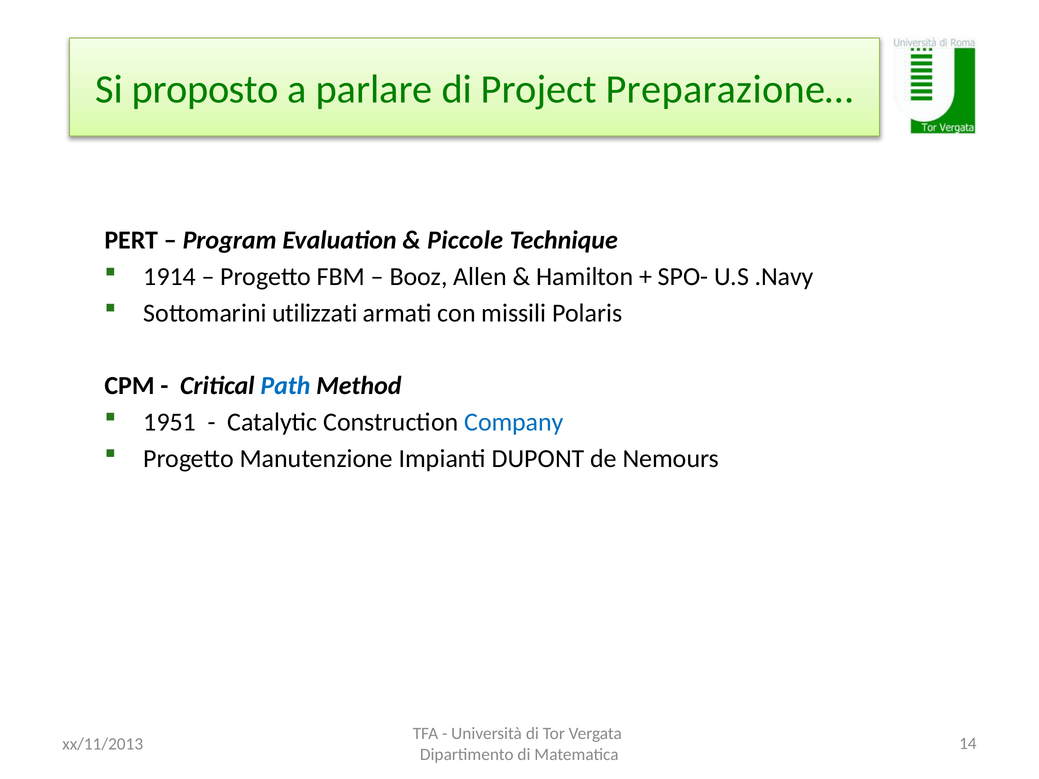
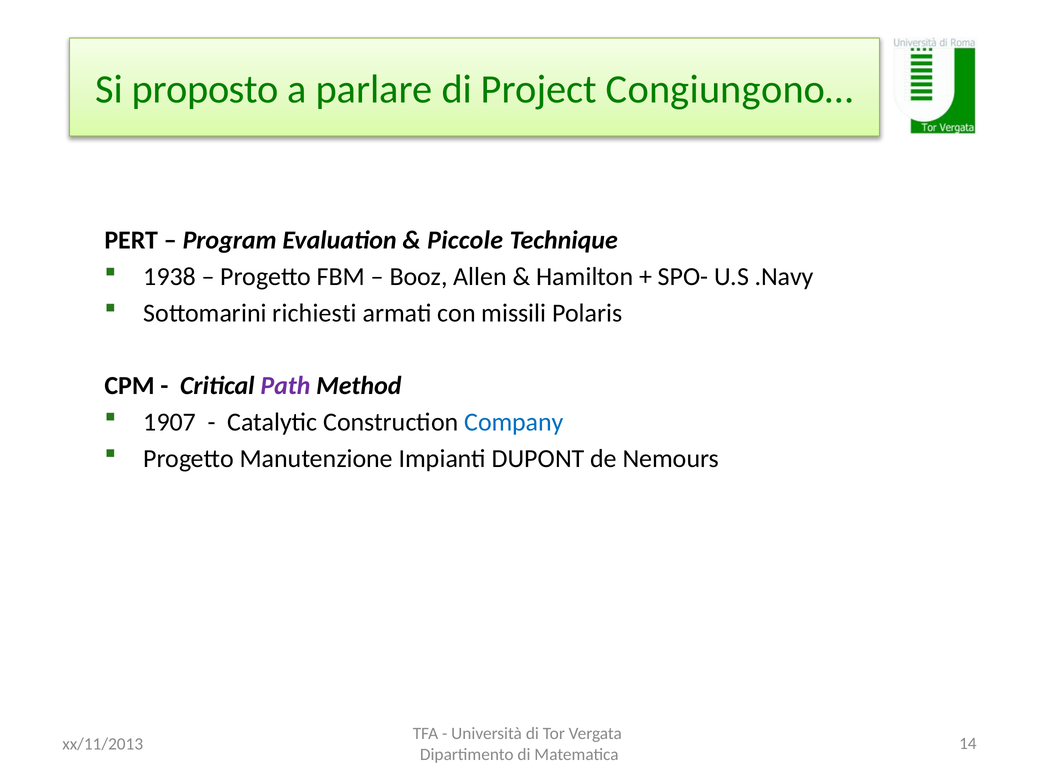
Preparazione…: Preparazione… -> Congiungono… (730, 90)
1914: 1914 -> 1938 (170, 277)
utilizzati: utilizzati -> richiesti (315, 313)
Path colour: blue -> purple (285, 386)
1951: 1951 -> 1907 (170, 422)
